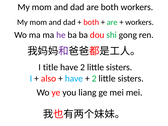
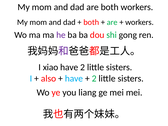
title: title -> xiao (51, 67)
